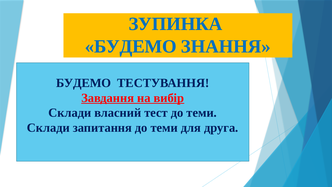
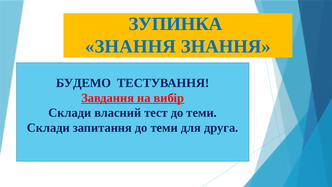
БУДЕМО: БУДЕМО -> ЗНАННЯ (131, 46)
